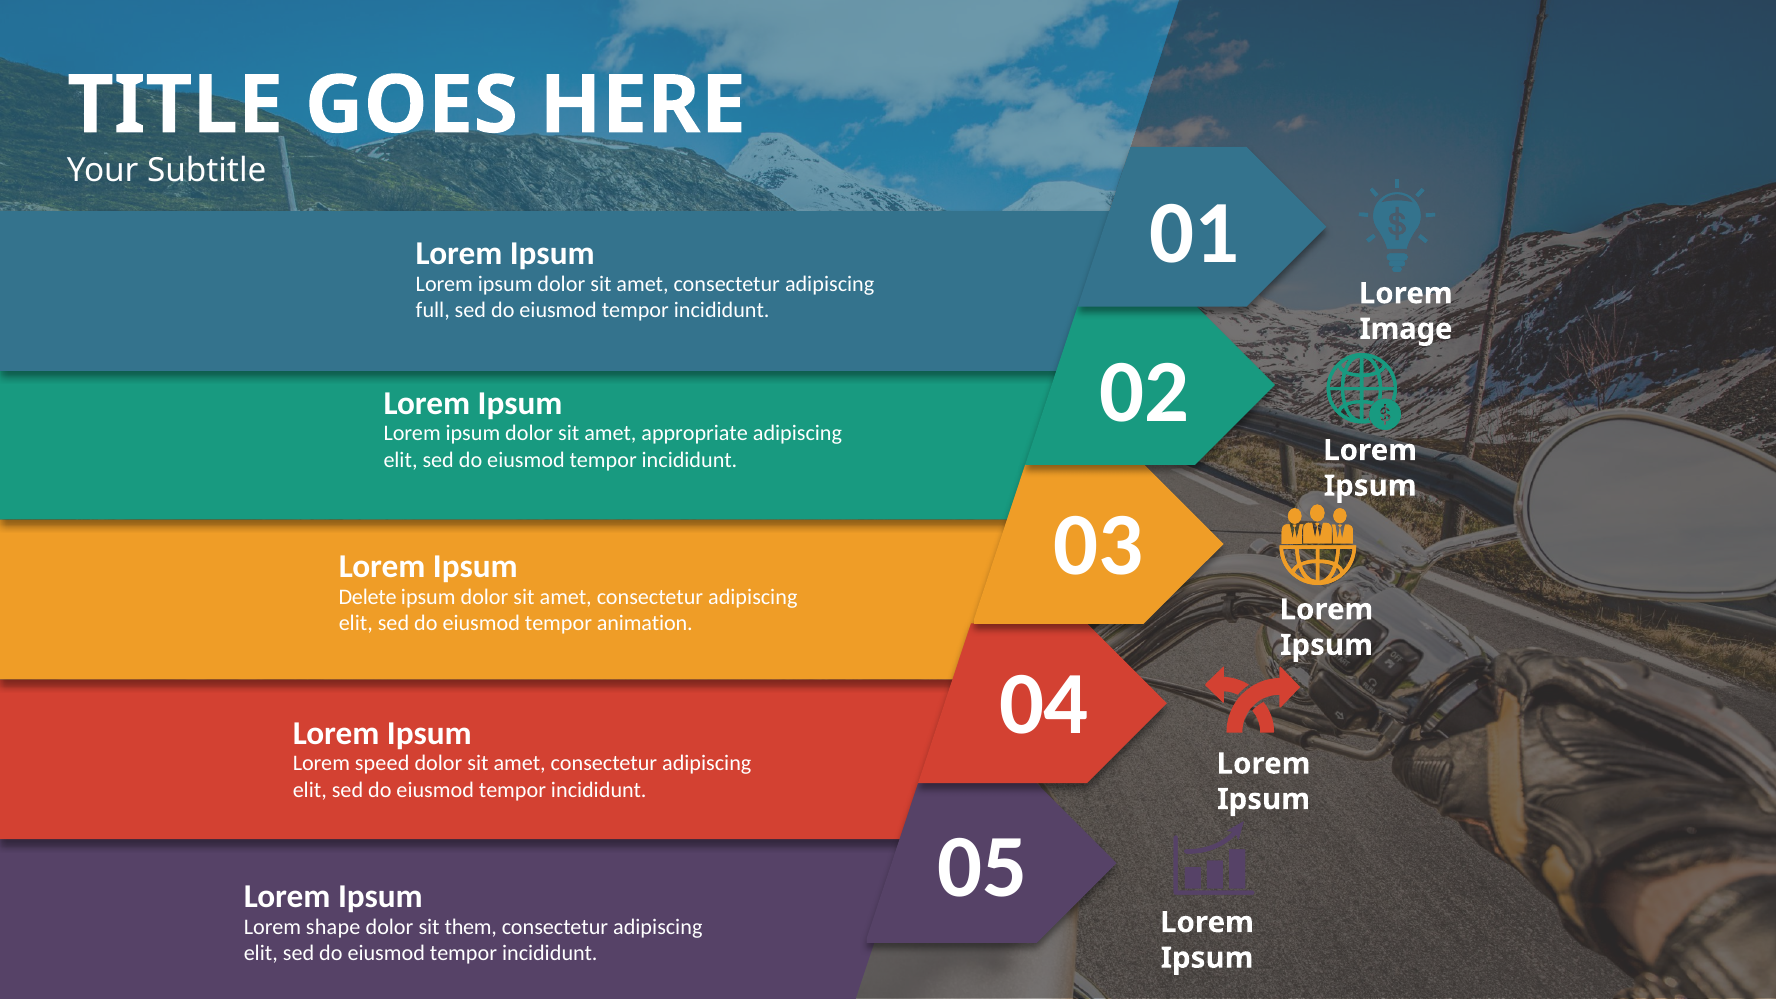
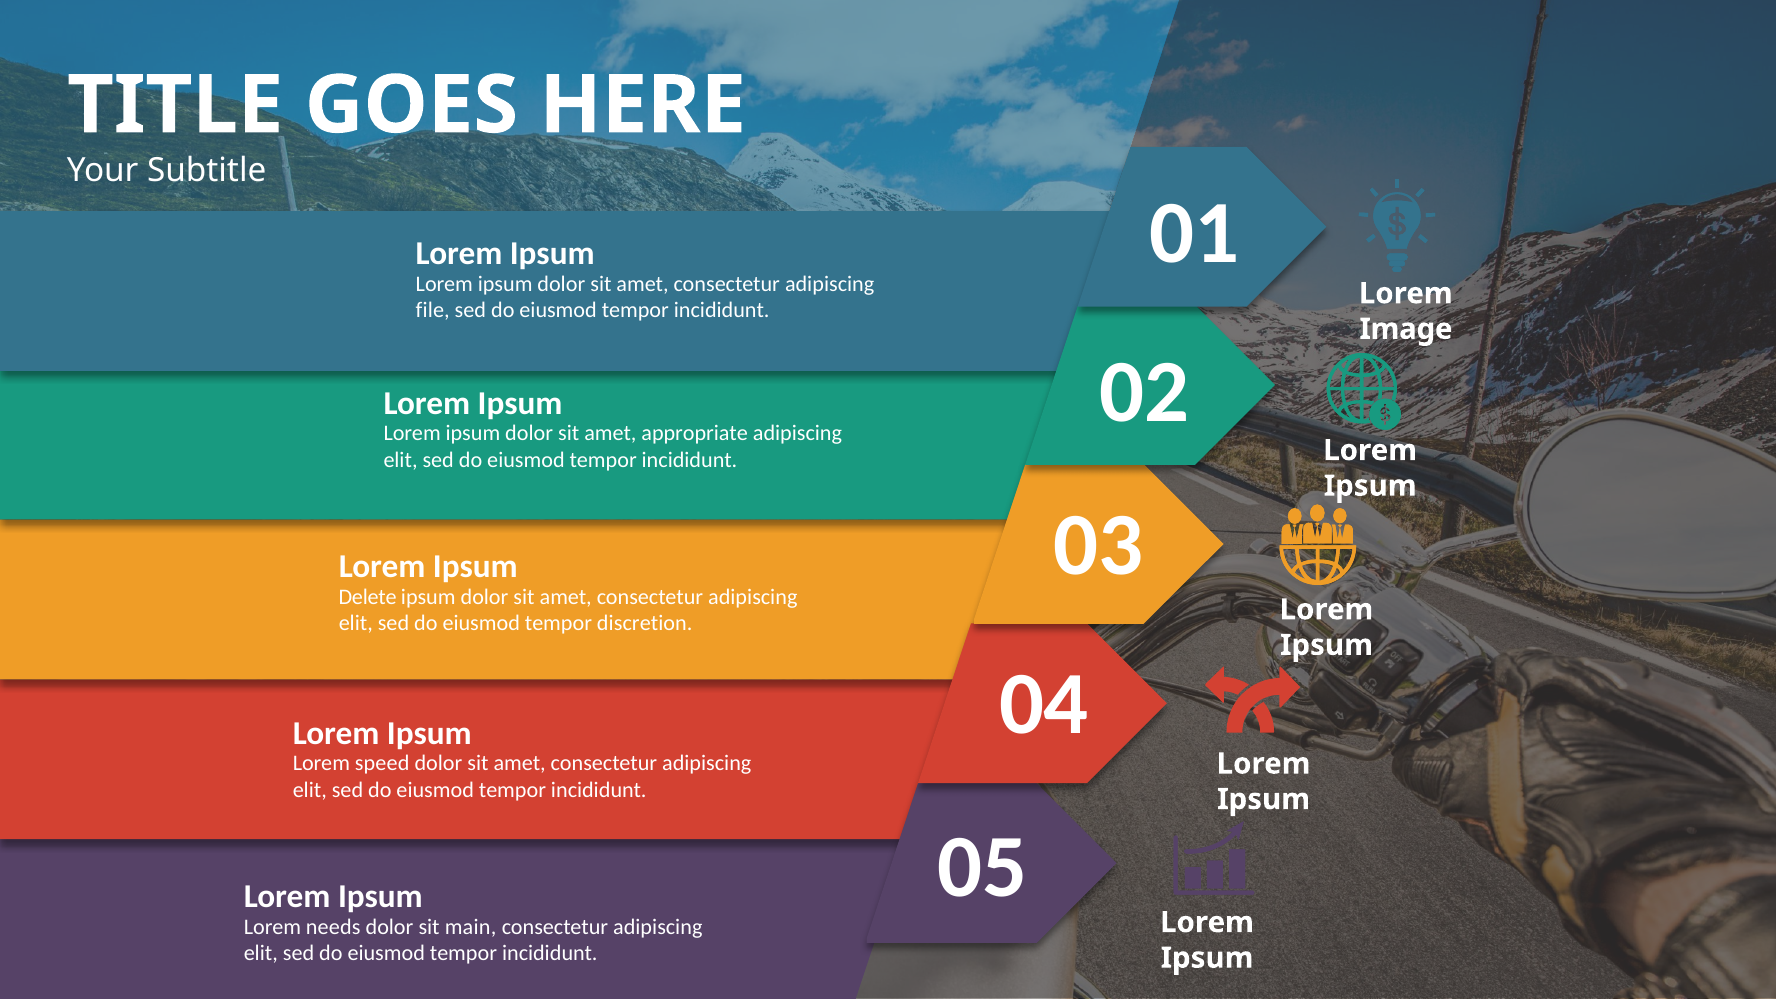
full: full -> file (433, 310)
animation: animation -> discretion (645, 624)
shape: shape -> needs (333, 927)
them: them -> main (471, 927)
